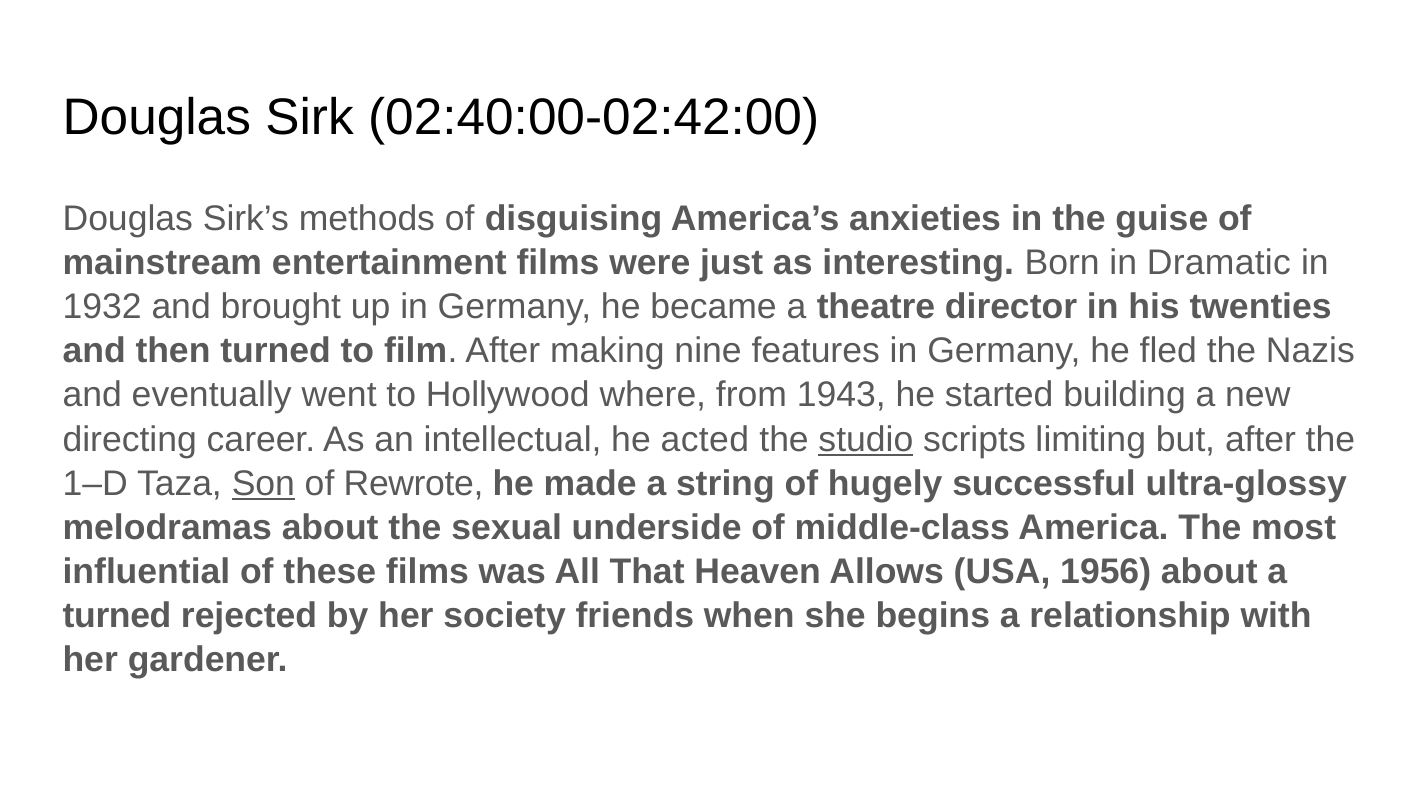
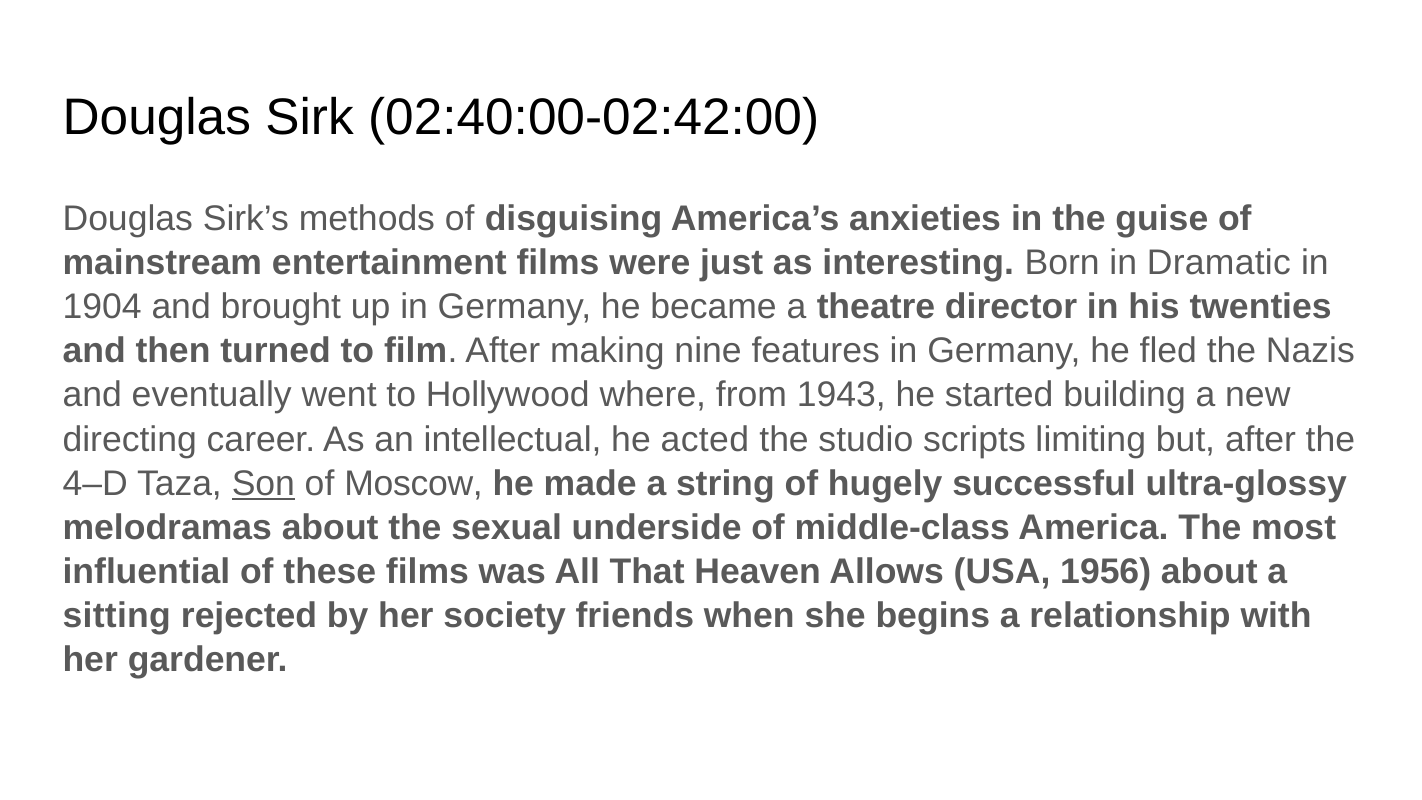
1932: 1932 -> 1904 (102, 307)
studio underline: present -> none (866, 439)
1–D: 1–D -> 4–D (95, 483)
Rewrote: Rewrote -> Moscow (414, 483)
turned: turned -> sitting (117, 616)
